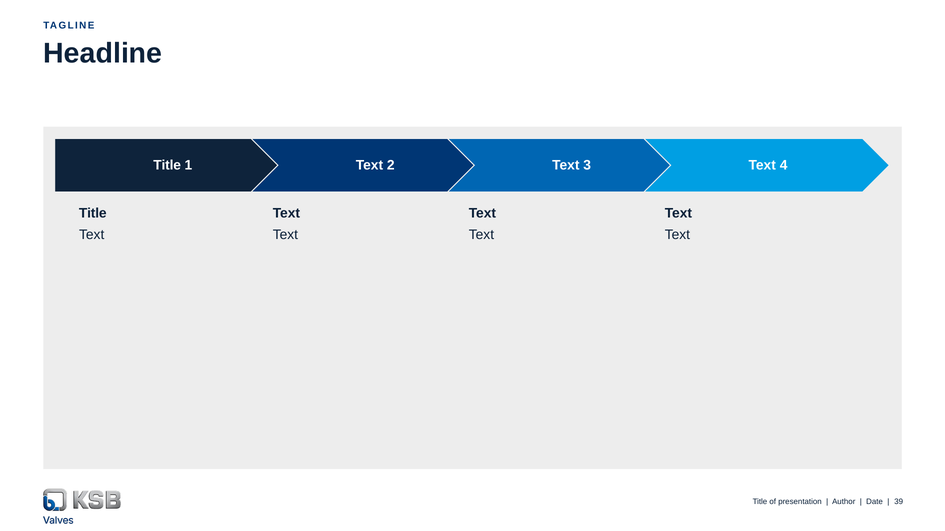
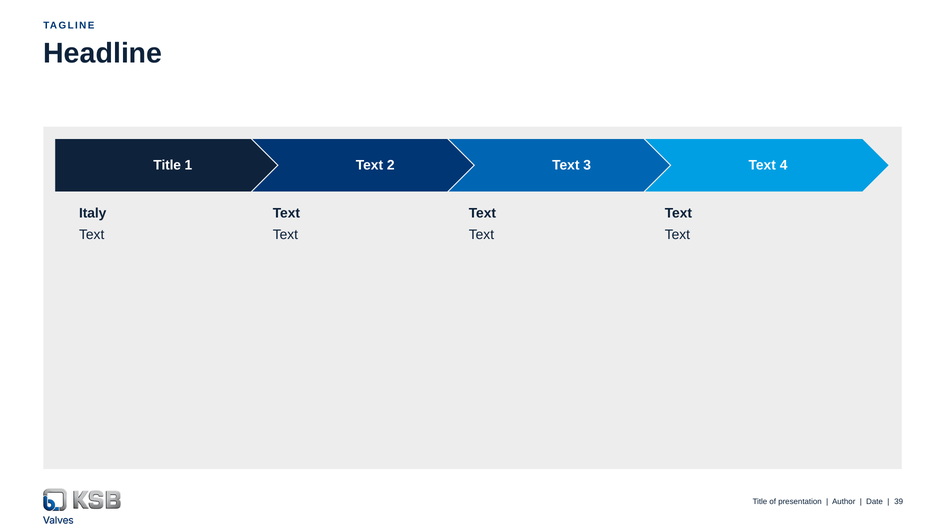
Title: Title -> Italy (93, 213)
